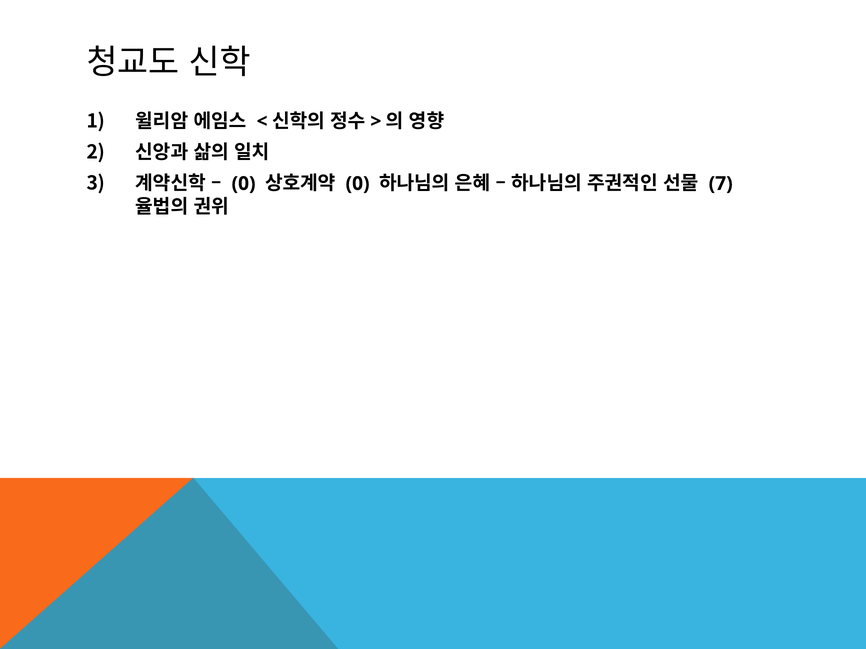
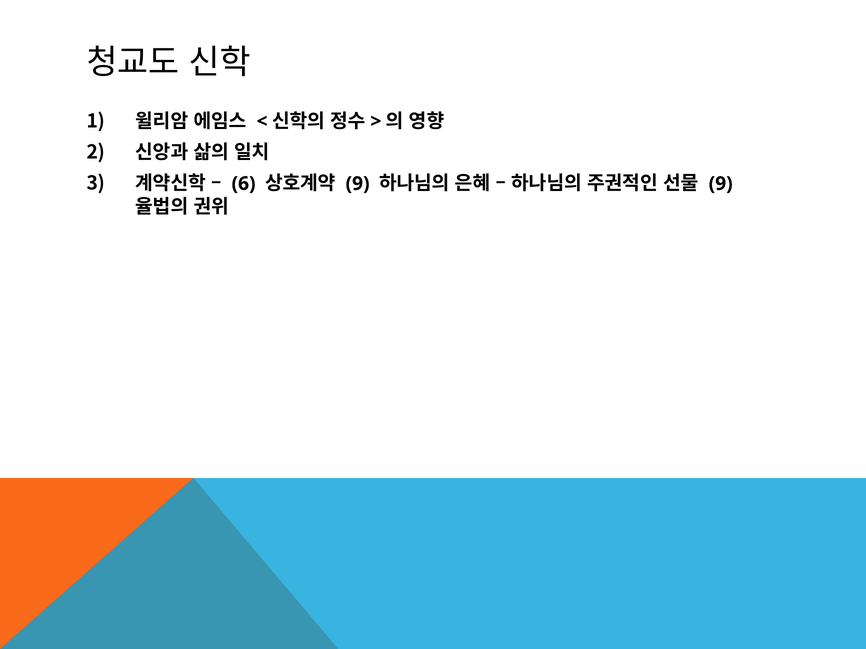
0: 0 -> 6 (244, 184)
0: 0 -> 9 (358, 184)
7: 7 -> 9 (721, 184)
